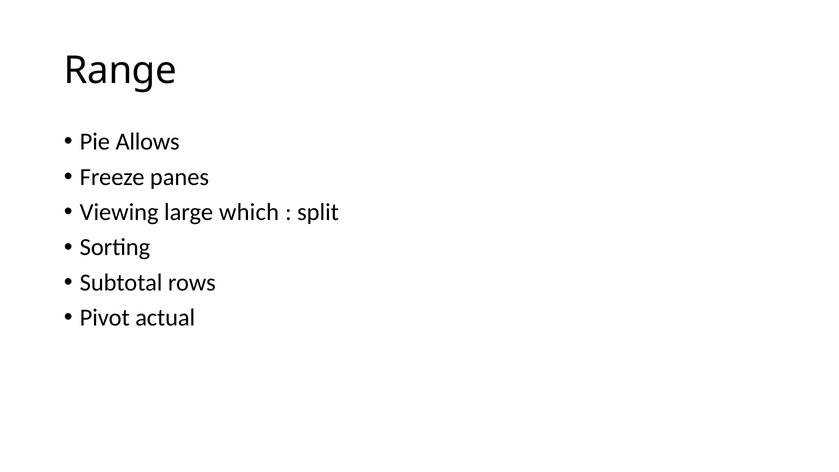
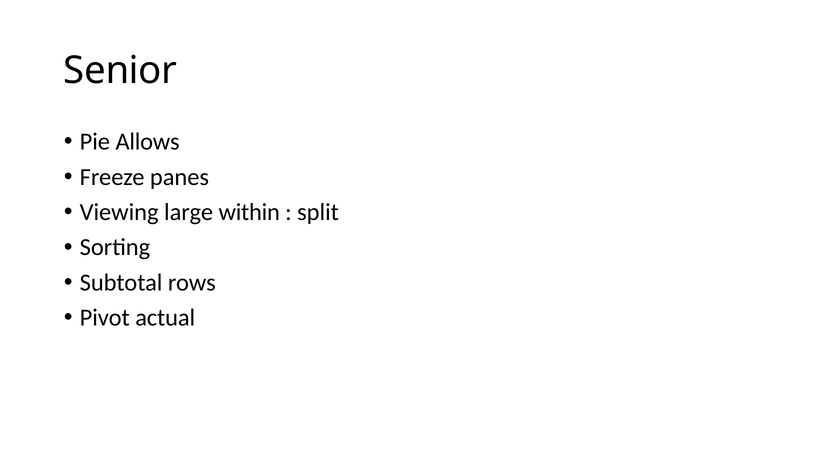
Range: Range -> Senior (120, 70)
which: which -> within (249, 212)
